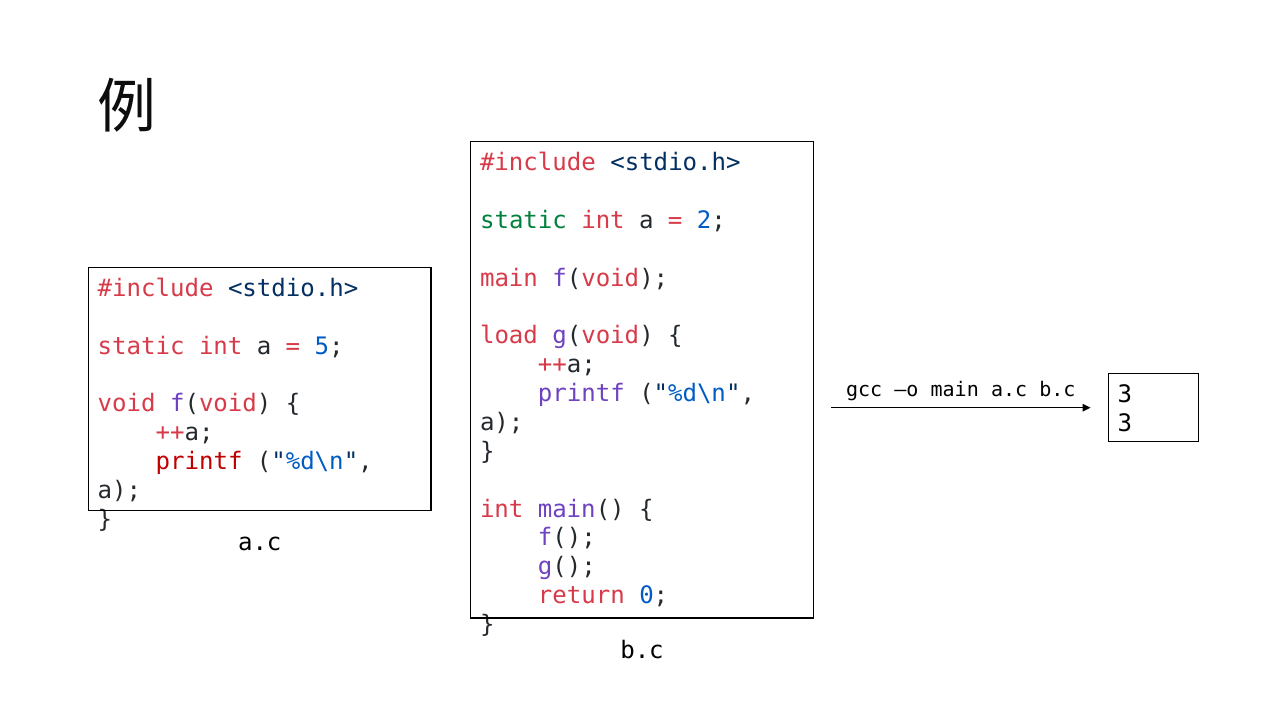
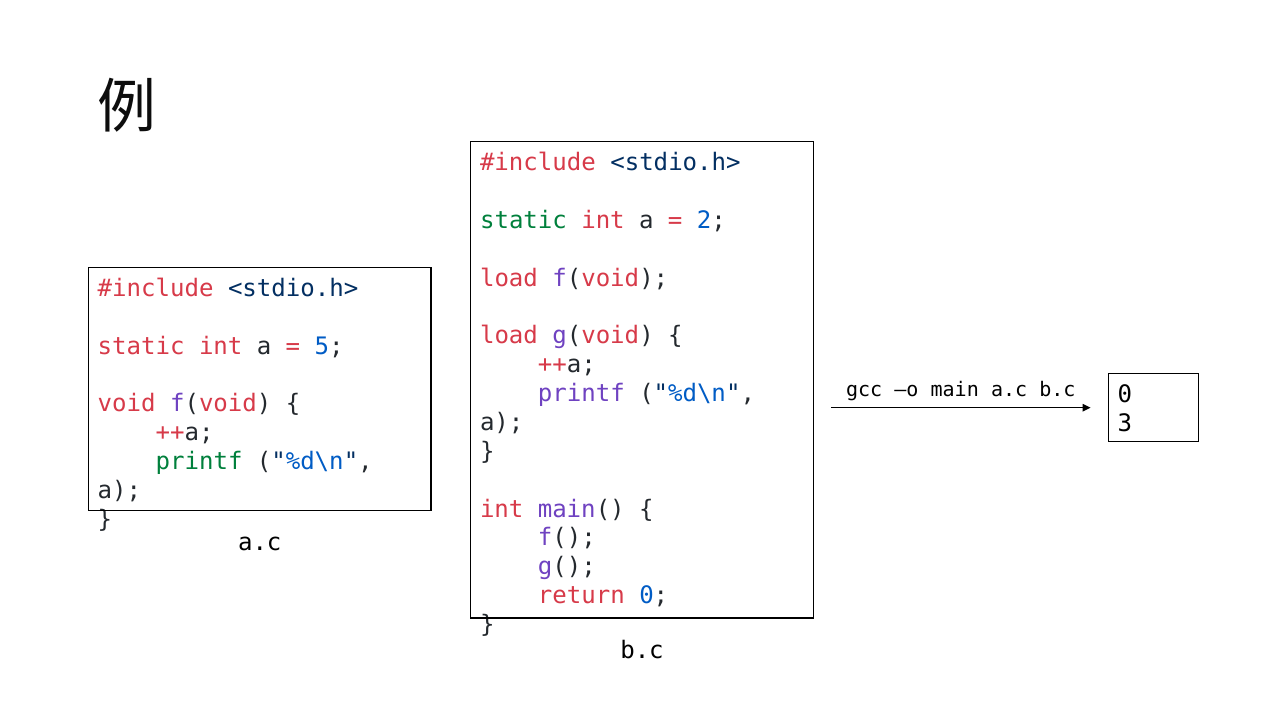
main: main -> load (509, 278)
b.c 3: 3 -> 0 (1125, 395)
printf colour: red -> green (199, 462)
